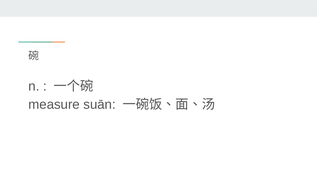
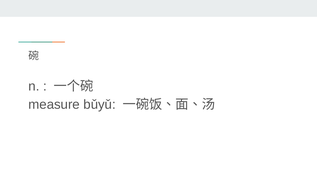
suān: suān -> bǔyǔ (100, 105)
